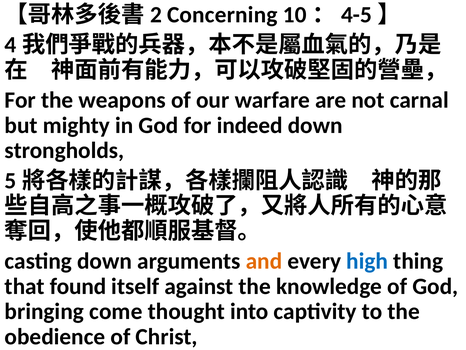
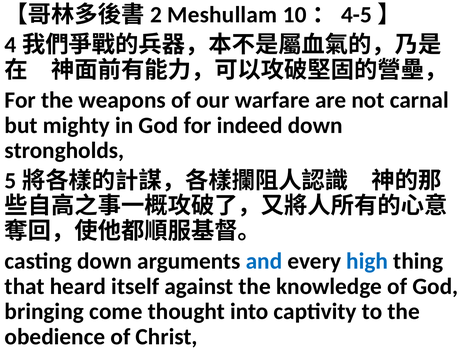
Concerning: Concerning -> Meshullam (222, 15)
and colour: orange -> blue (264, 261)
found: found -> heard (78, 286)
